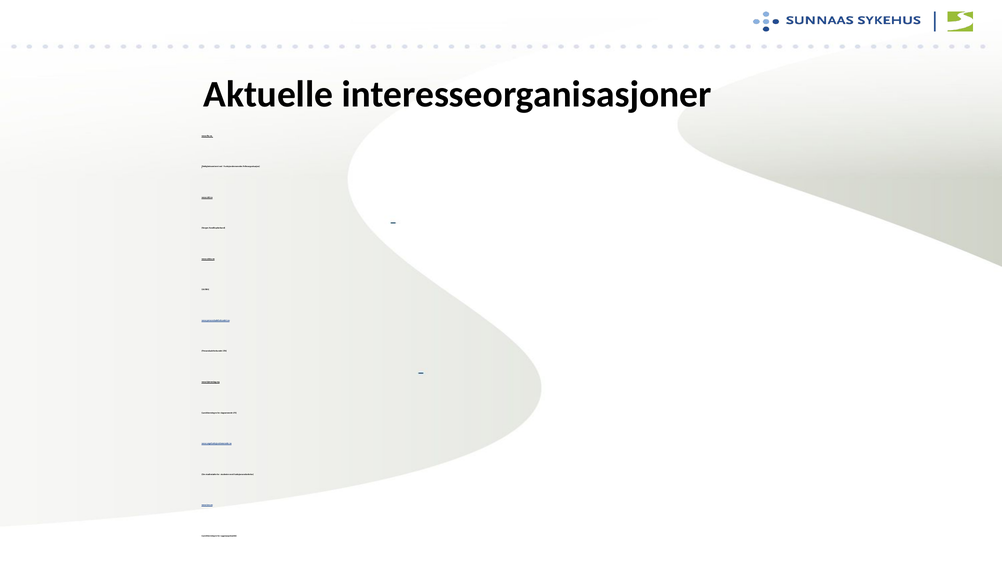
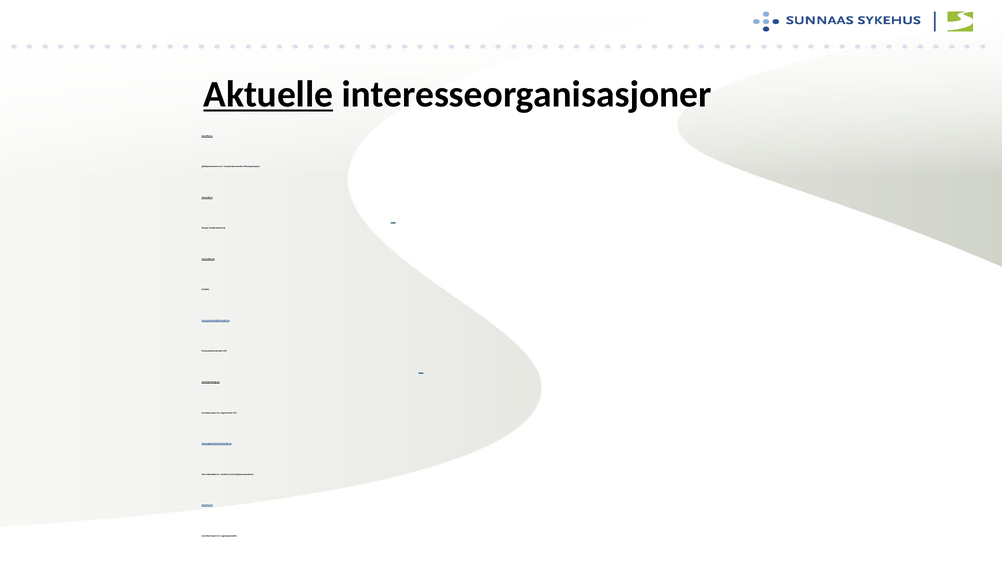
Aktuelle underline: none -> present (268, 95)
